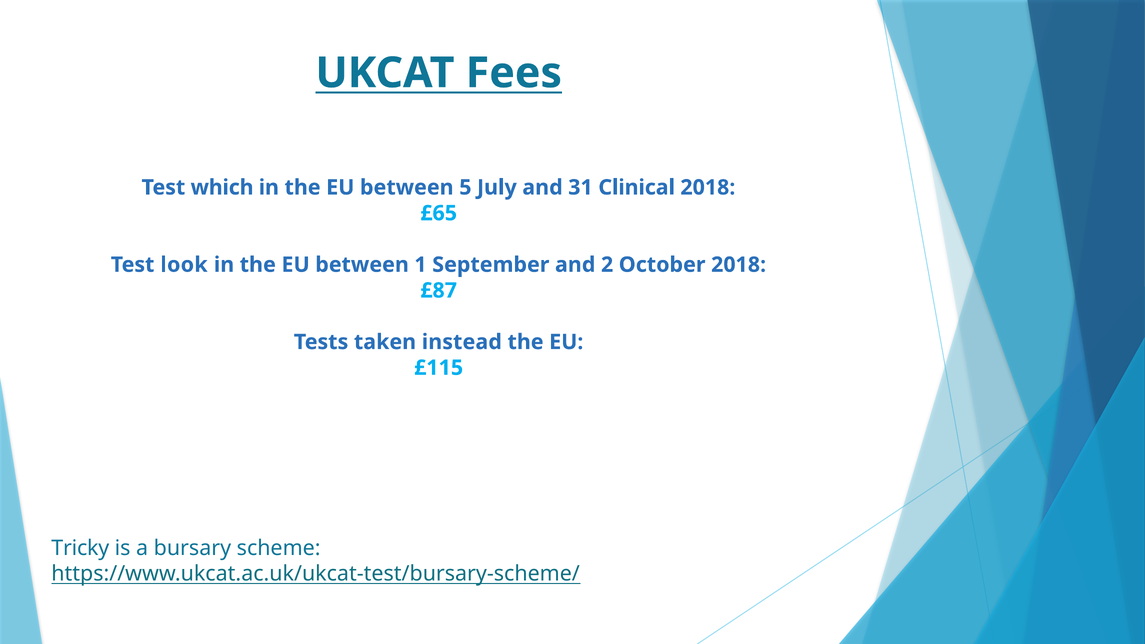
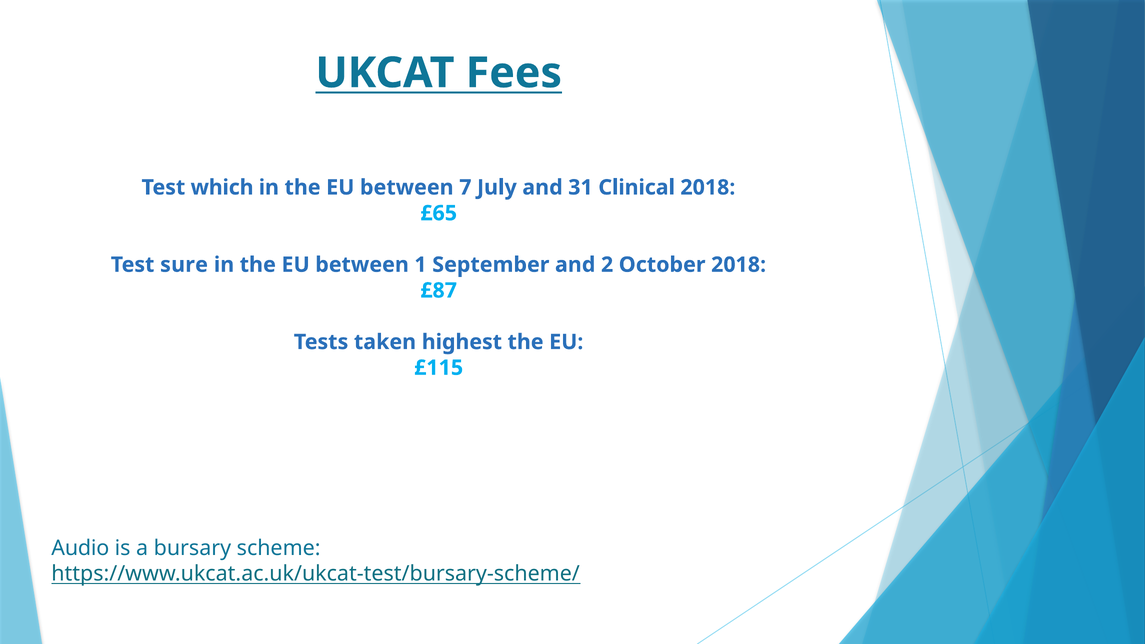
5: 5 -> 7 (465, 187)
look: look -> sure (184, 265)
instead: instead -> highest (462, 342)
Tricky: Tricky -> Audio (80, 548)
